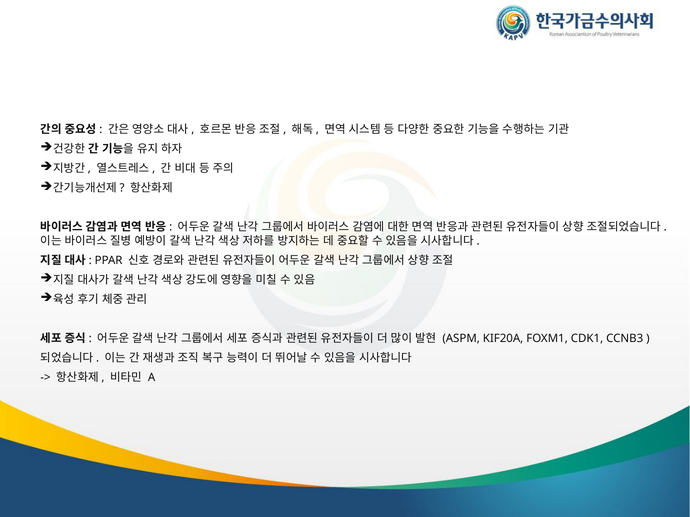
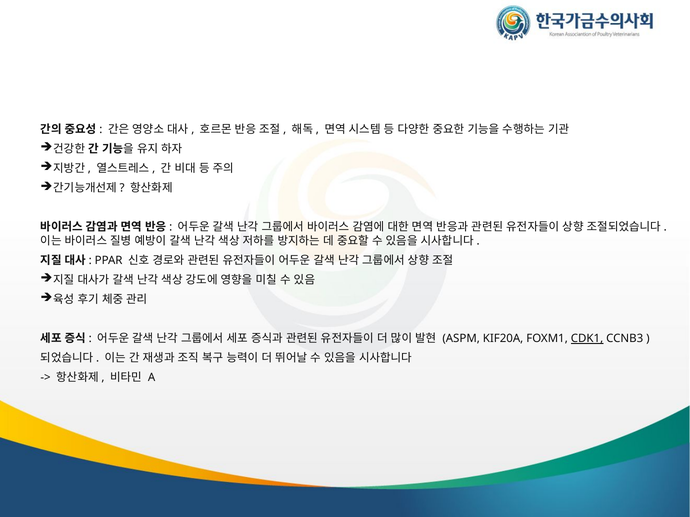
CDK1 underline: none -> present (587, 339)
